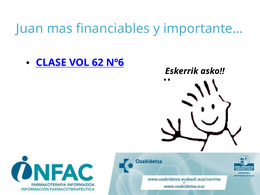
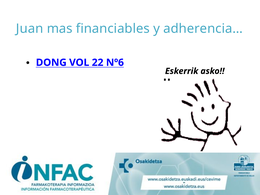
importante…: importante… -> adherencia… (203, 29)
CLASE: CLASE -> DONG (51, 63)
62: 62 -> 22 (98, 63)
